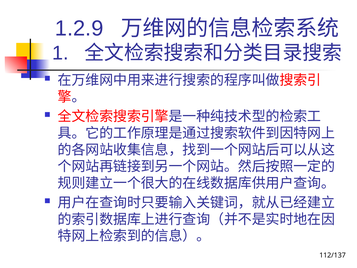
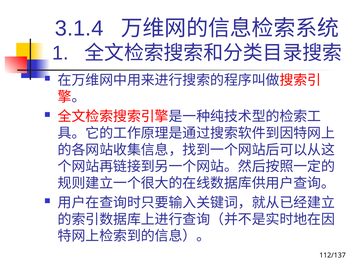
1.2.9: 1.2.9 -> 3.1.4 (79, 28)
